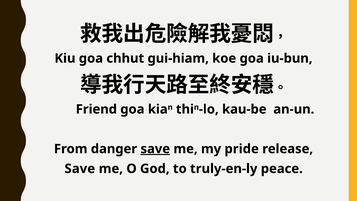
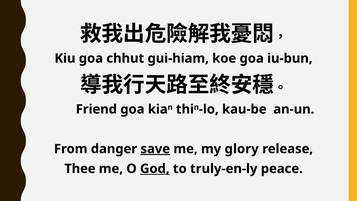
pride: pride -> glory (242, 149)
Save: Save -> Thee (80, 169)
God underline: none -> present (155, 169)
